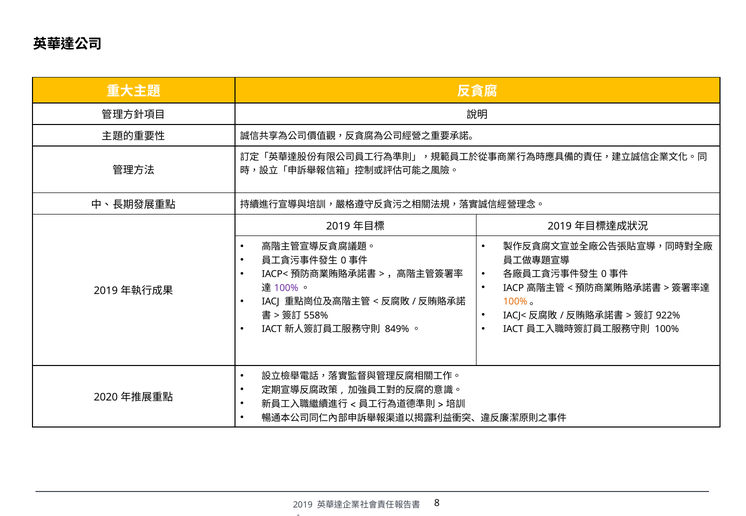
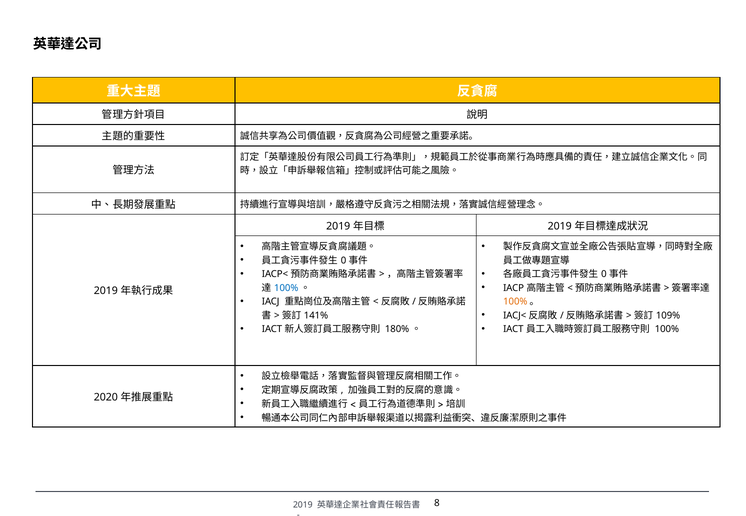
100% colour: purple -> blue (286, 288)
922%: 922% -> 109% (668, 316)
558%: 558% -> 141% (316, 316)
849%: 849% -> 180% (397, 330)
